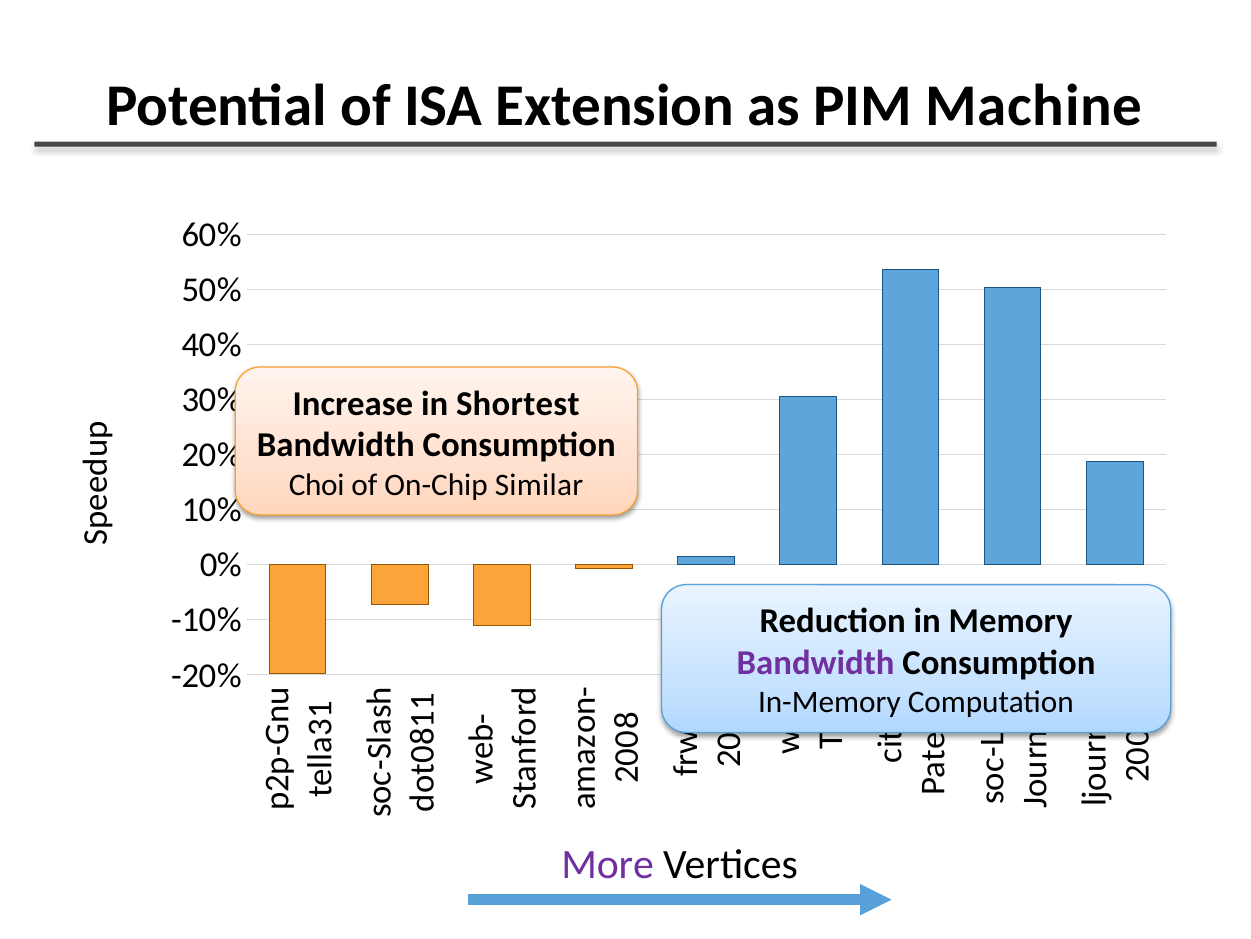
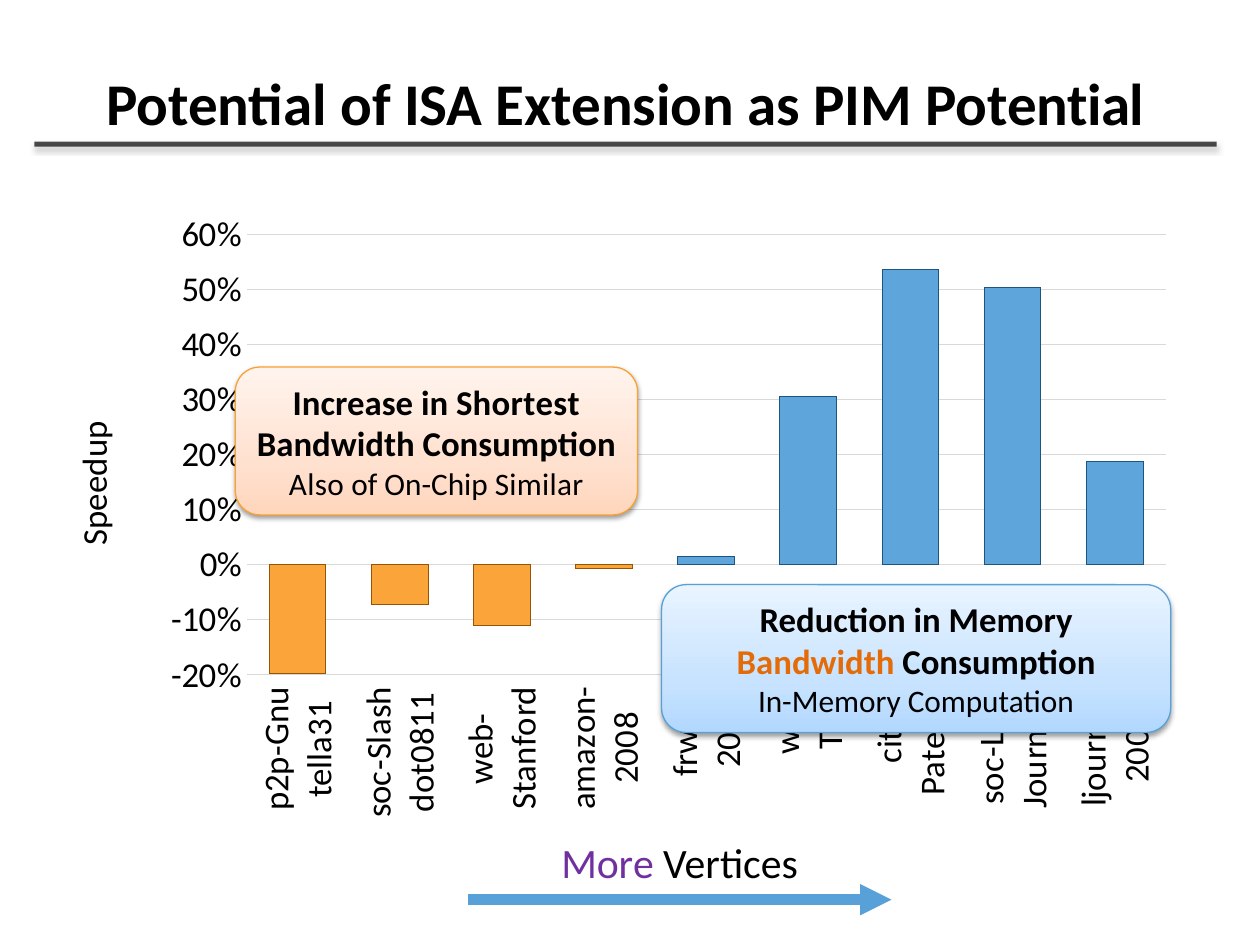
PIM Machine: Machine -> Potential (1035, 106)
Choi: Choi -> Also (316, 485)
Bandwidth colour: purple -> orange (816, 663)
